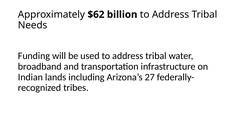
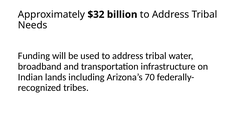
$62: $62 -> $32 (96, 15)
27: 27 -> 70 (150, 77)
